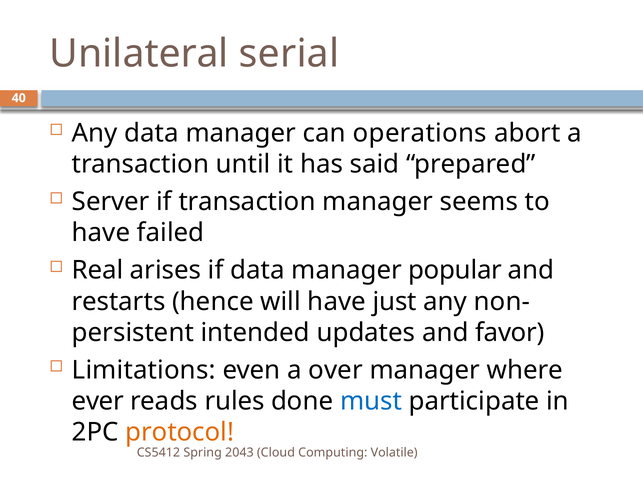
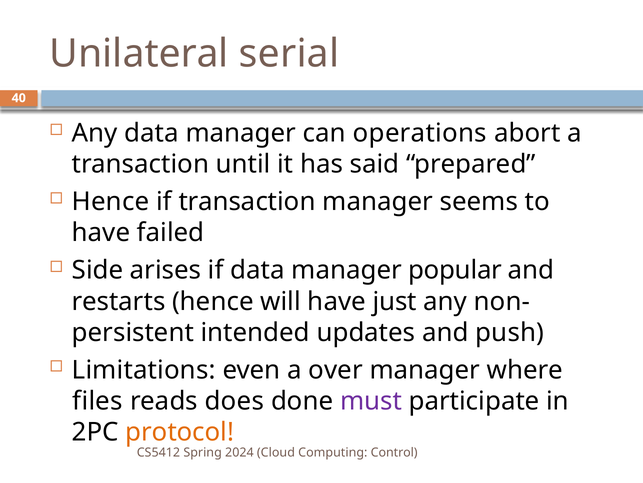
Server: Server -> Hence (111, 201)
Real: Real -> Side (98, 270)
favor: favor -> push (510, 332)
ever: ever -> files (98, 400)
rules: rules -> does (234, 400)
must colour: blue -> purple (371, 400)
2043: 2043 -> 2024 (239, 452)
Volatile: Volatile -> Control (394, 452)
